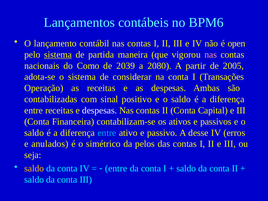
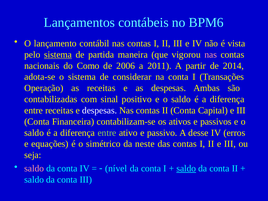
open: open -> vista (236, 43)
2039: 2039 -> 2006 (126, 66)
2080: 2080 -> 2011 (159, 66)
2005: 2005 -> 2014 (233, 66)
entre colour: light blue -> light green (107, 133)
anulados: anulados -> equações (50, 144)
pelos: pelos -> neste (145, 144)
saldo colour: yellow -> pink (34, 168)
entre: entre -> nível (116, 168)
saldo underline: none -> present (186, 168)
